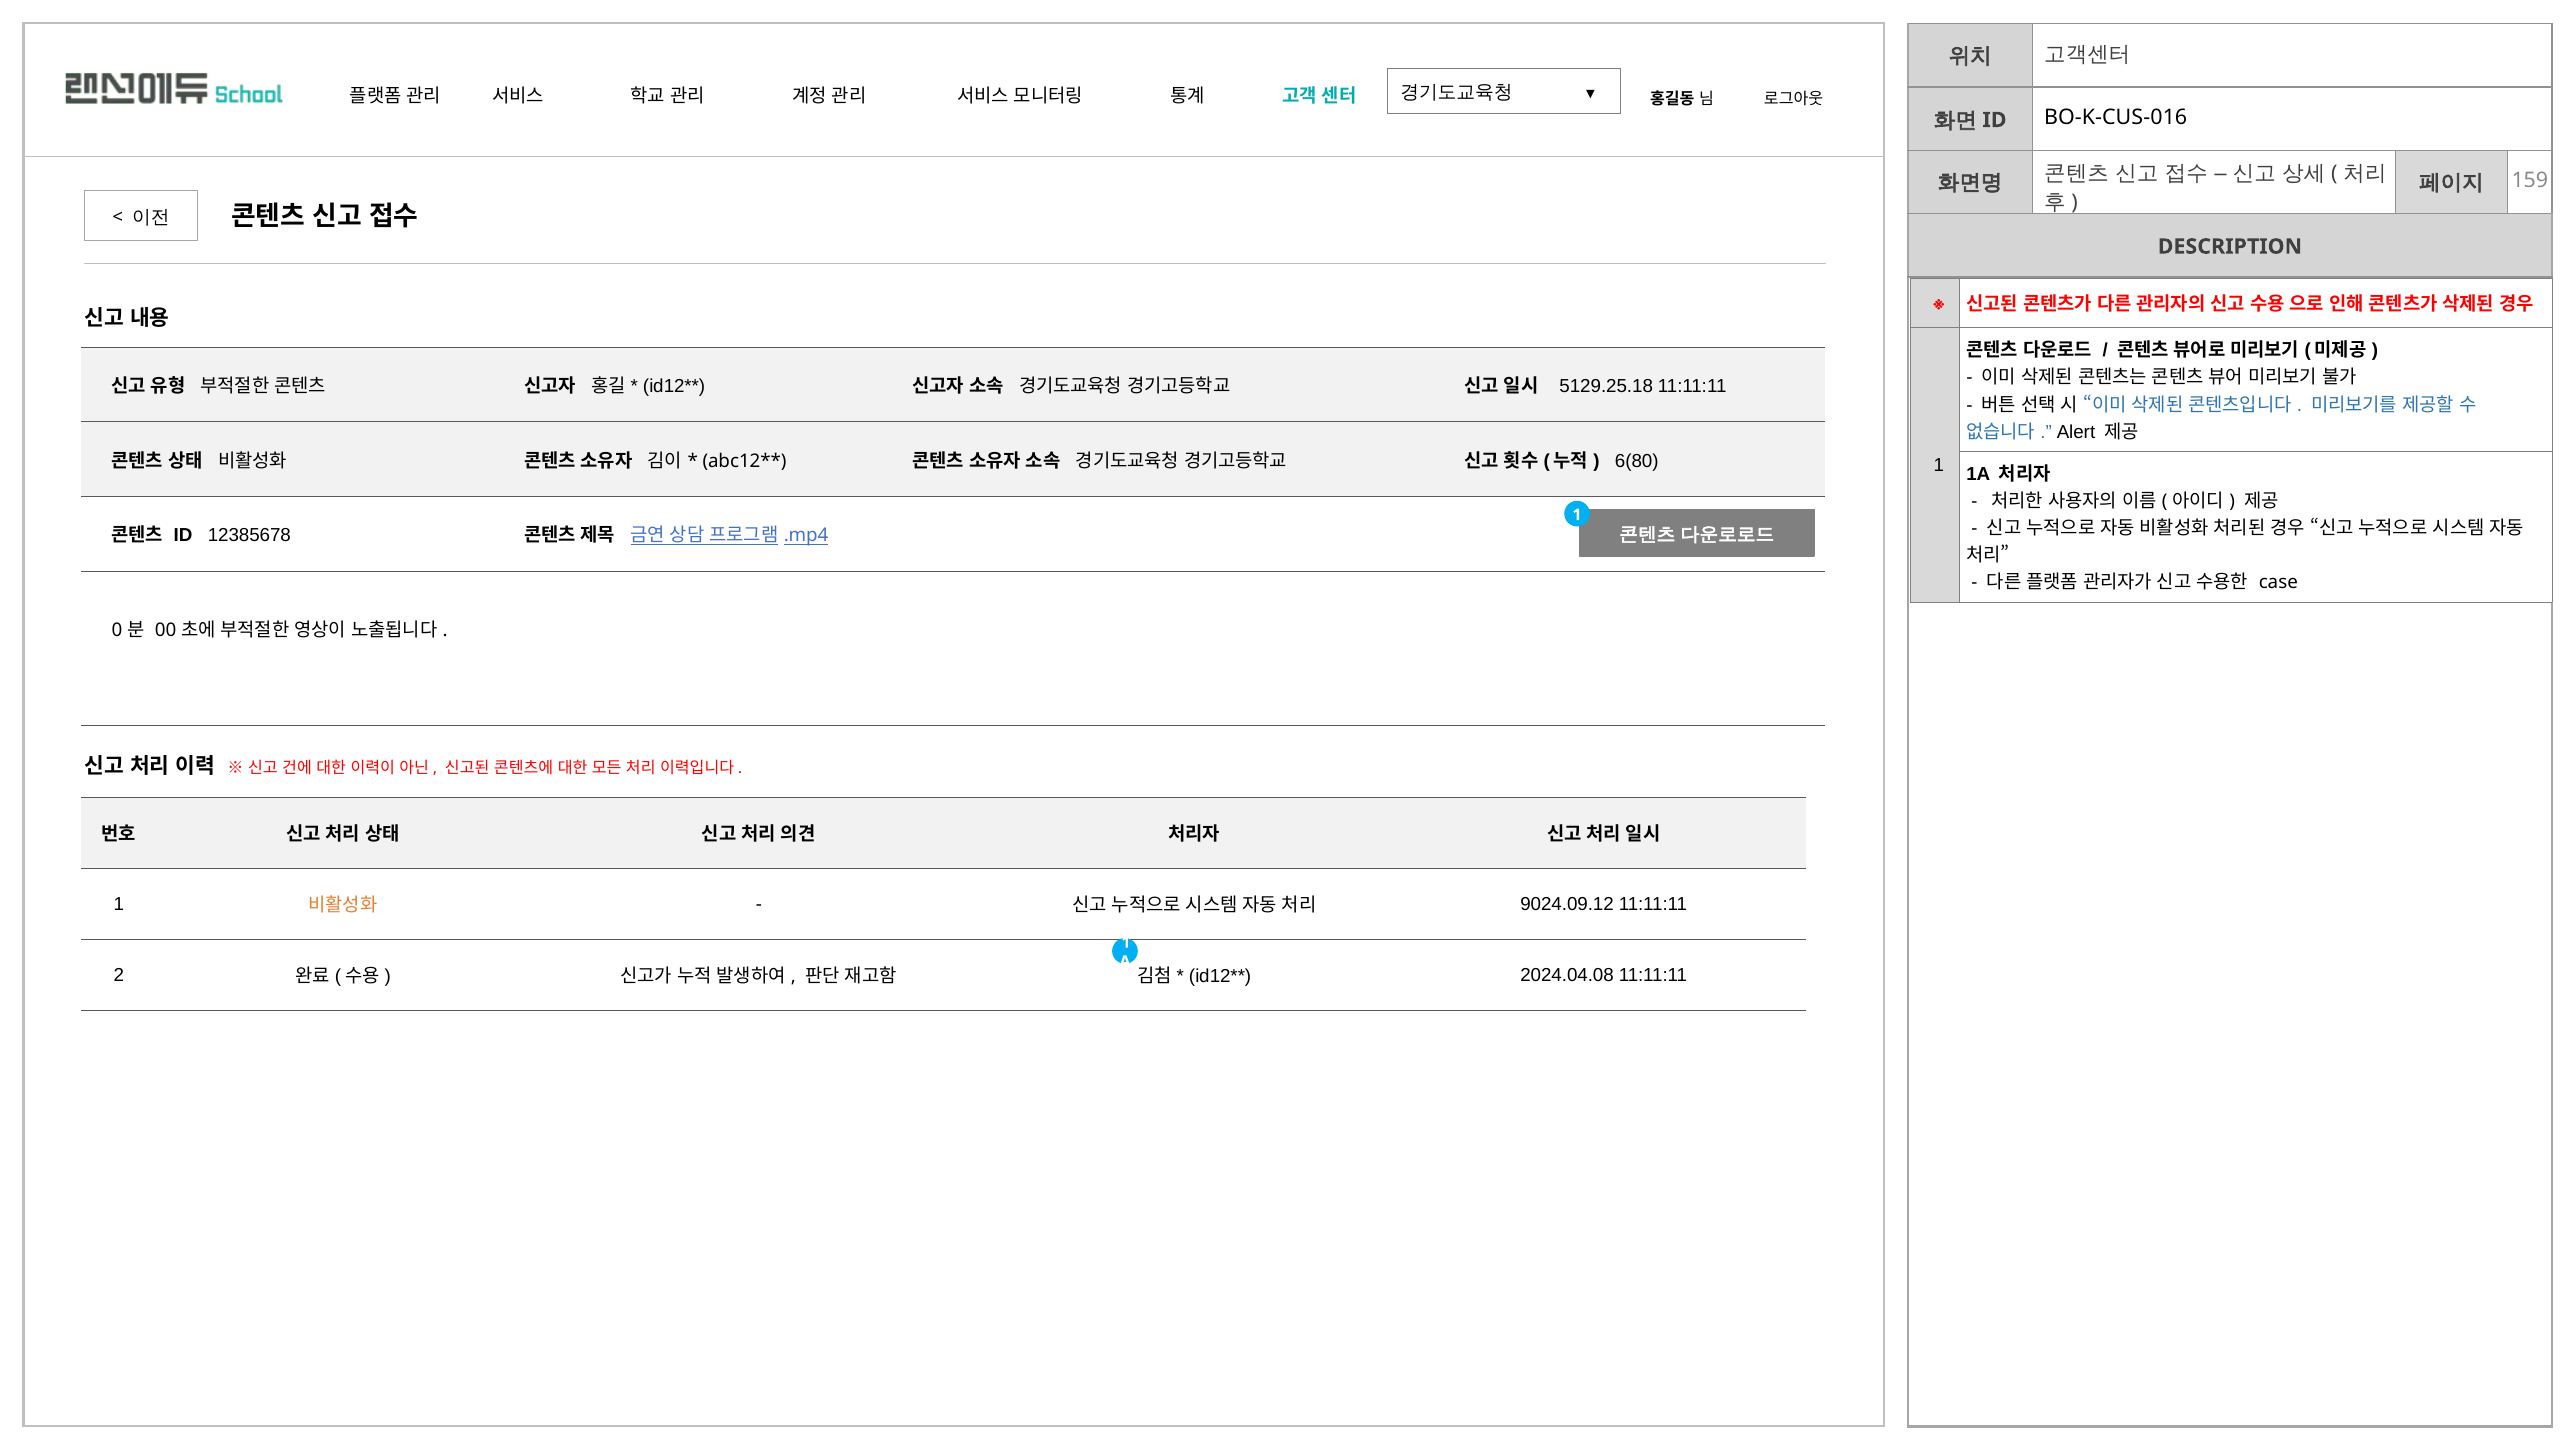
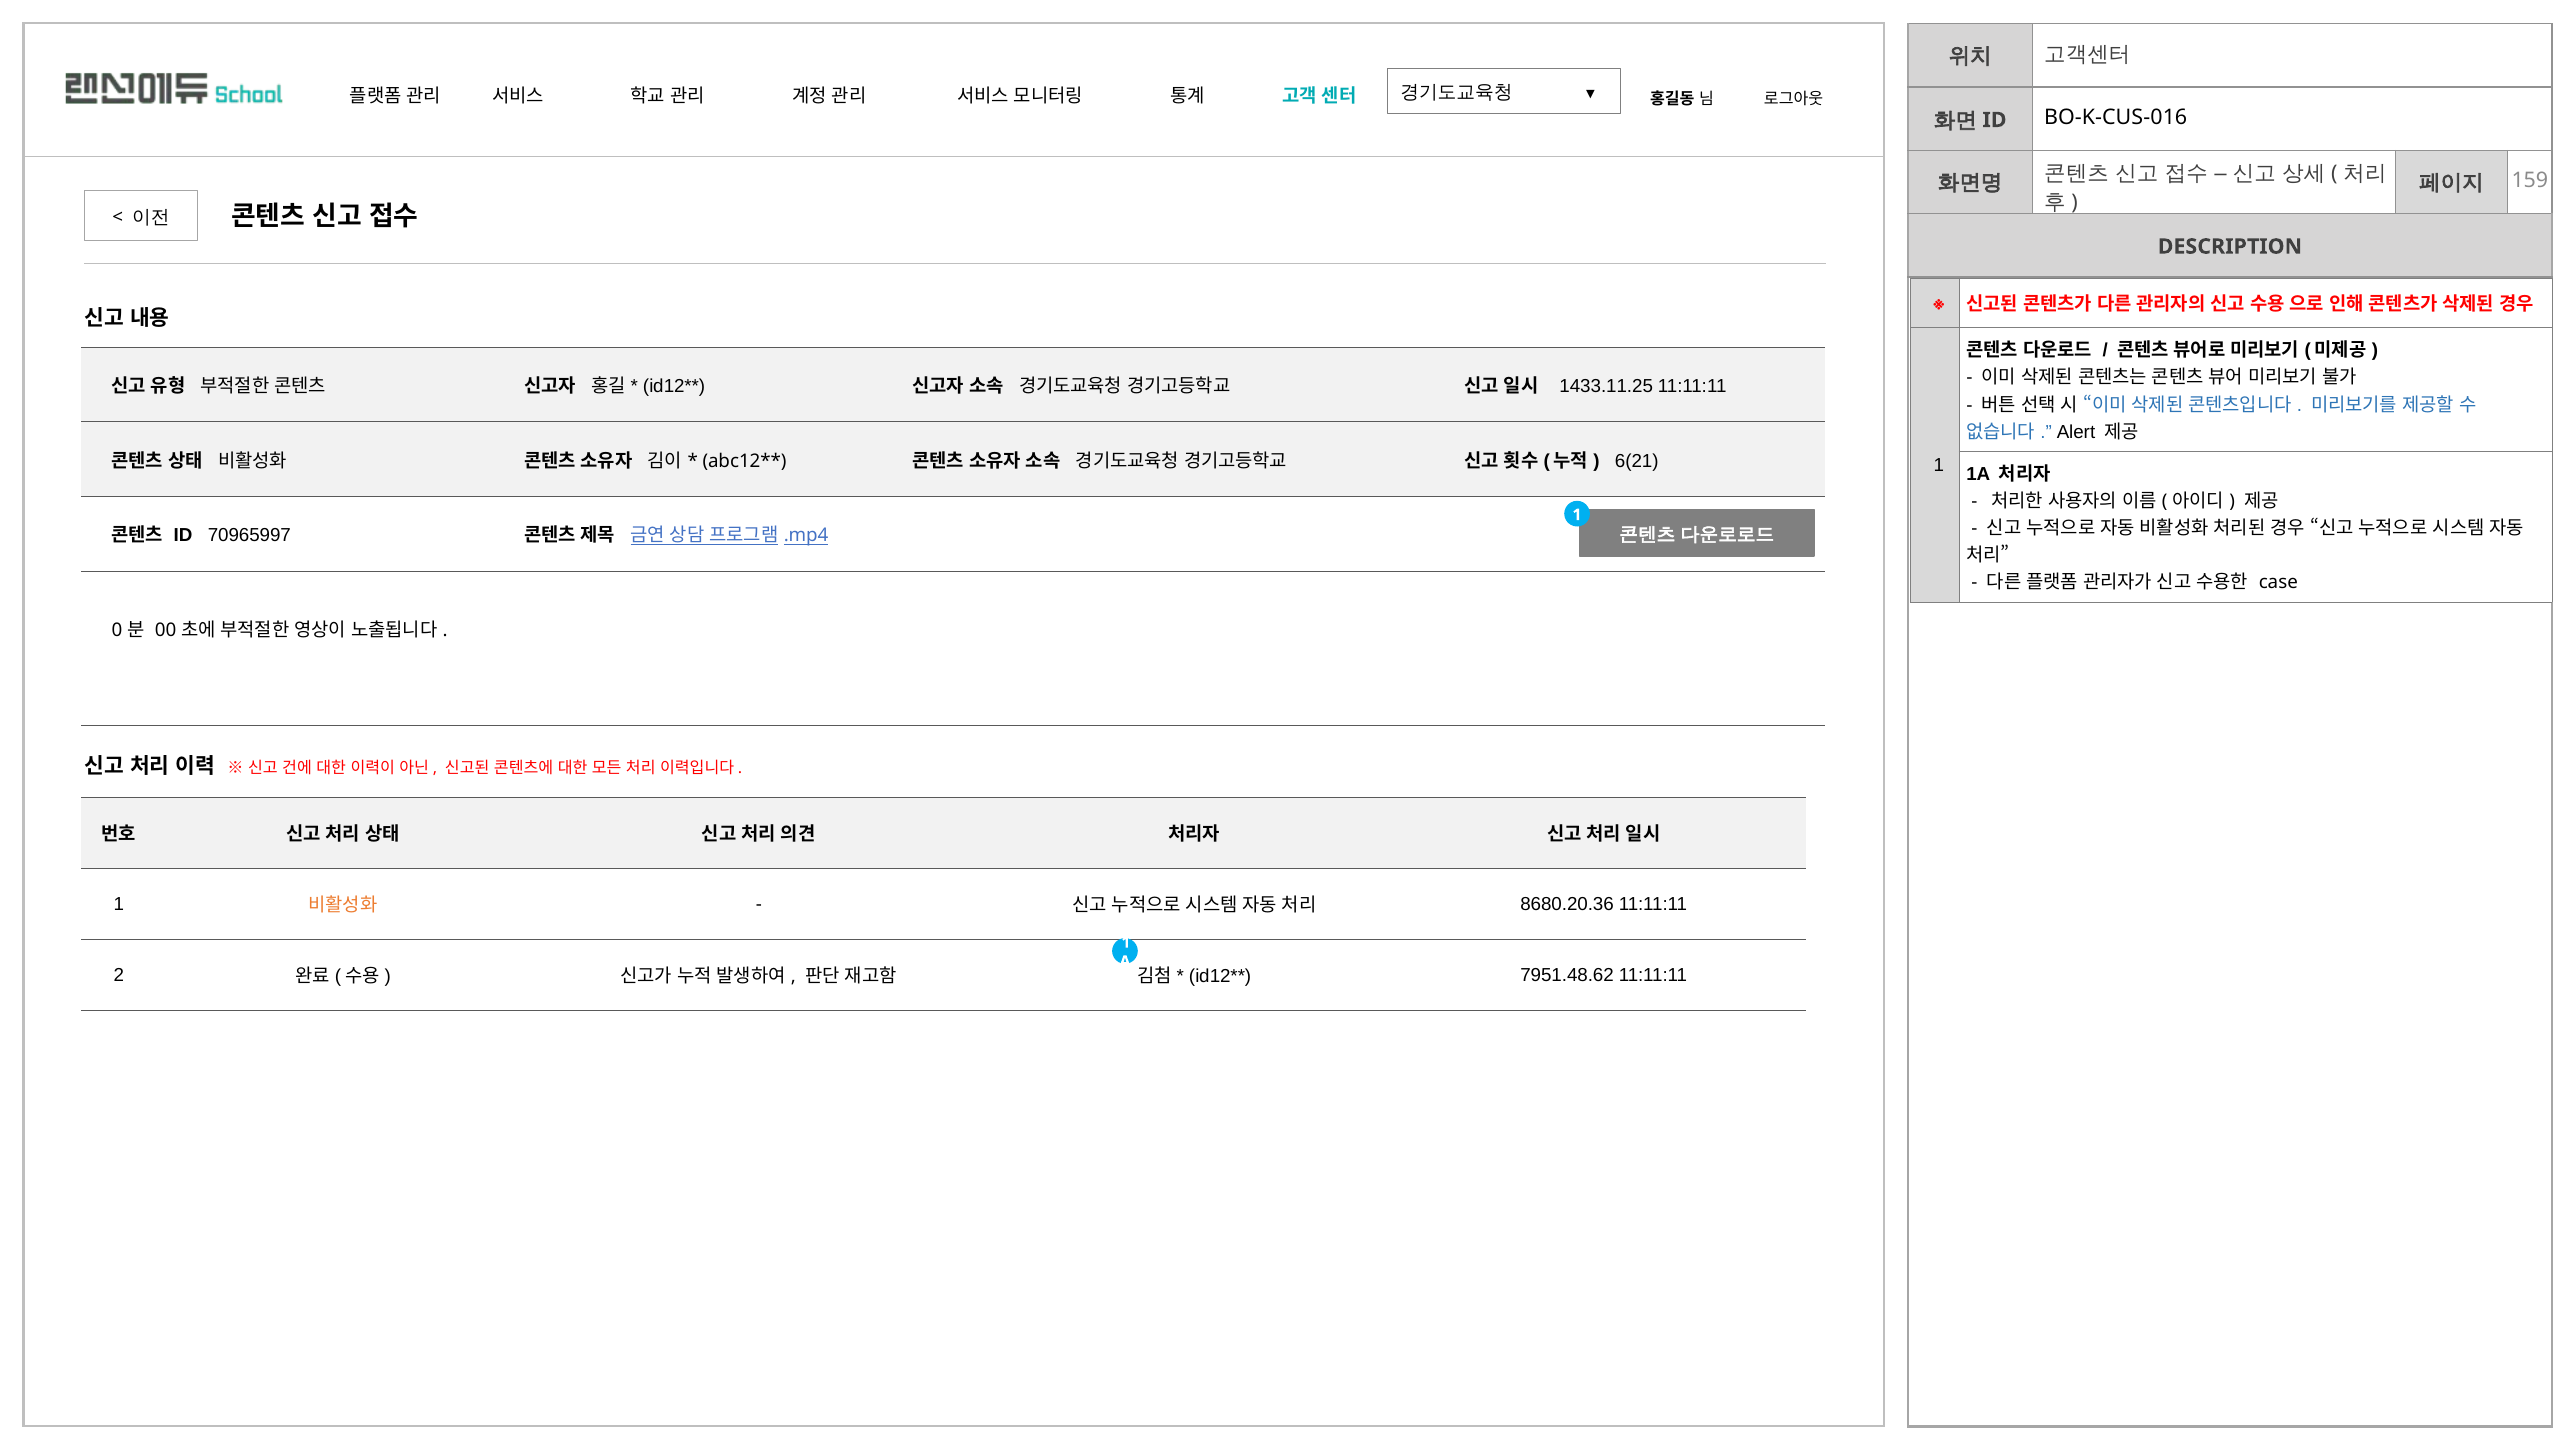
5129.25.18: 5129.25.18 -> 1433.11.25 (1606, 386)
6(80: 6(80 -> 6(21 (1637, 461)
12385678: 12385678 -> 70965997 (249, 535)
9024.09.12: 9024.09.12 -> 8680.20.36 (1567, 904)
2024.04.08: 2024.04.08 -> 7951.48.62 (1567, 975)
